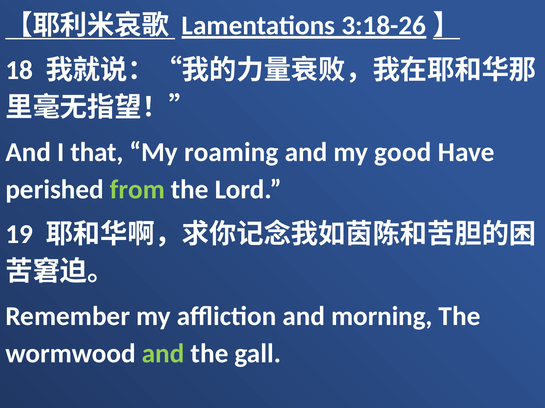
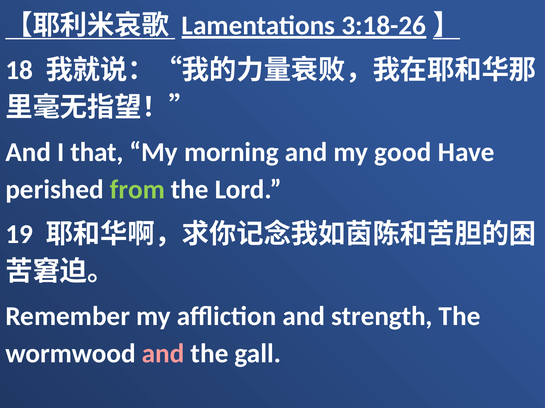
roaming: roaming -> morning (231, 153)
morning: morning -> strength (382, 317)
and colour: light green -> pink (163, 354)
